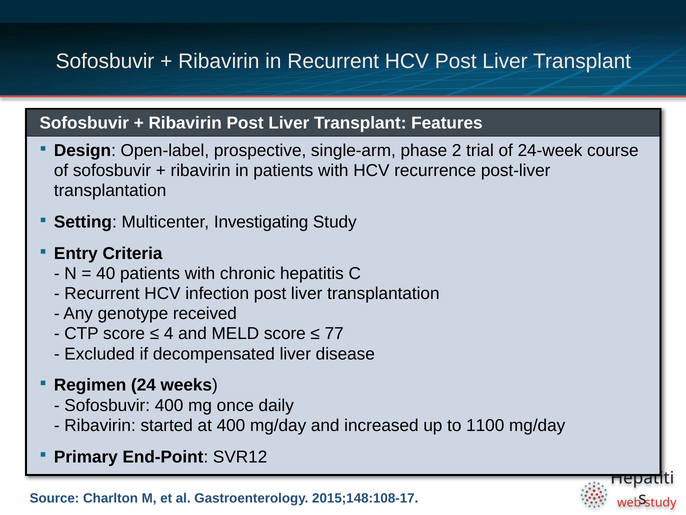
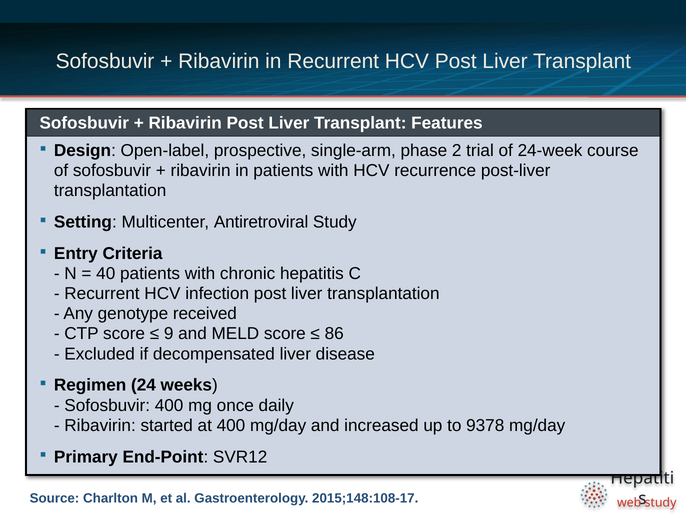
Investigating: Investigating -> Antiretroviral (261, 222)
4: 4 -> 9 (169, 334)
77: 77 -> 86 (334, 334)
1100: 1100 -> 9378 (485, 425)
